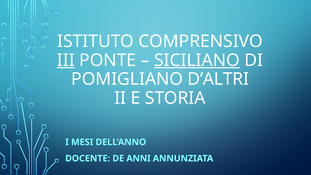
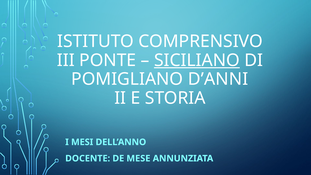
III underline: present -> none (66, 60)
D’ALTRI: D’ALTRI -> D’ANNI (218, 79)
ANNI: ANNI -> MESE (138, 158)
